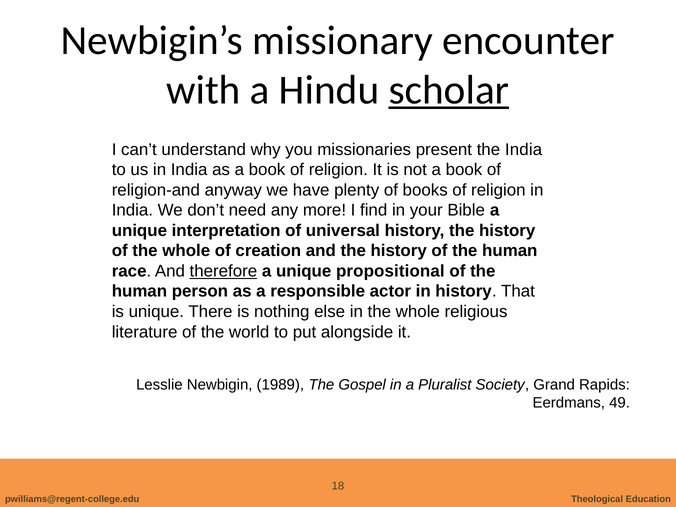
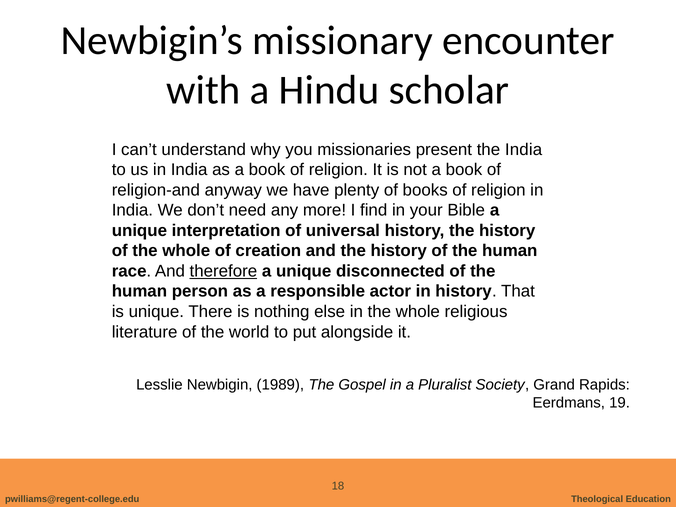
scholar underline: present -> none (449, 90)
propositional: propositional -> disconnected (390, 271)
49: 49 -> 19 (620, 403)
